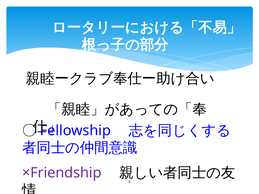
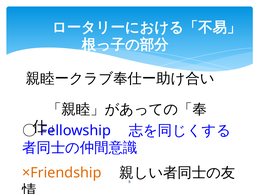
×Friendship colour: purple -> orange (62, 173)
